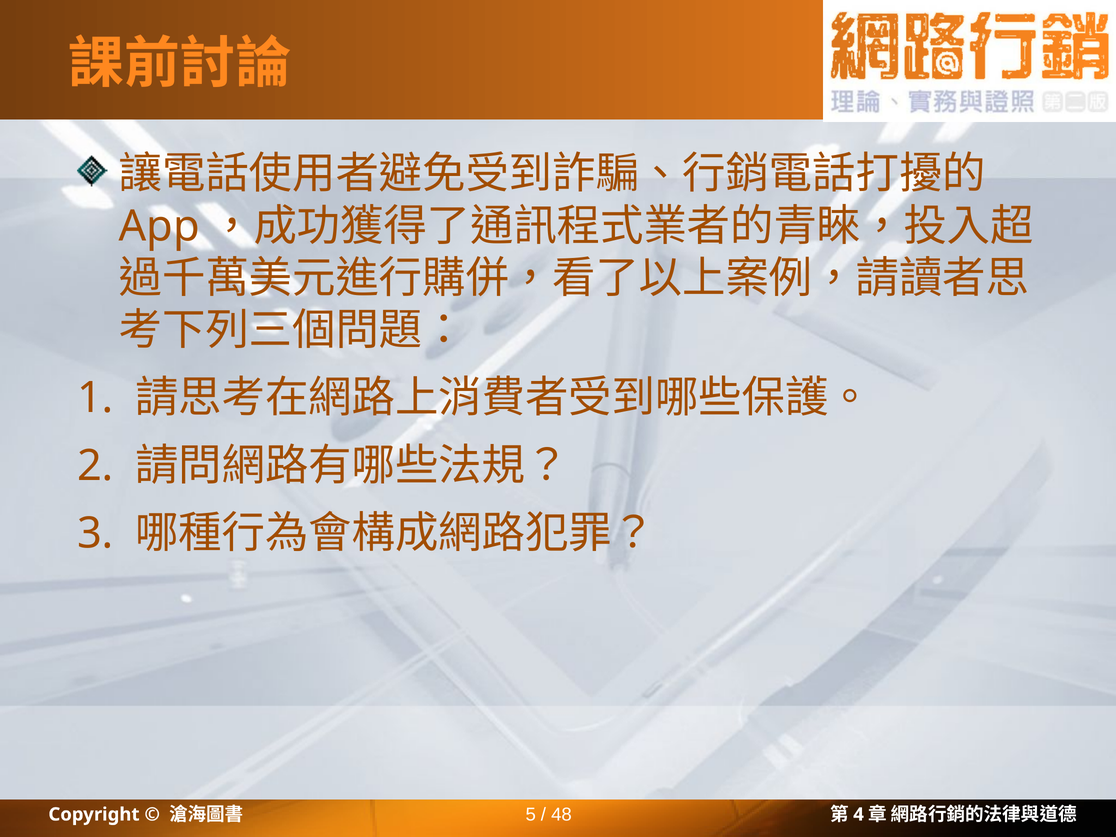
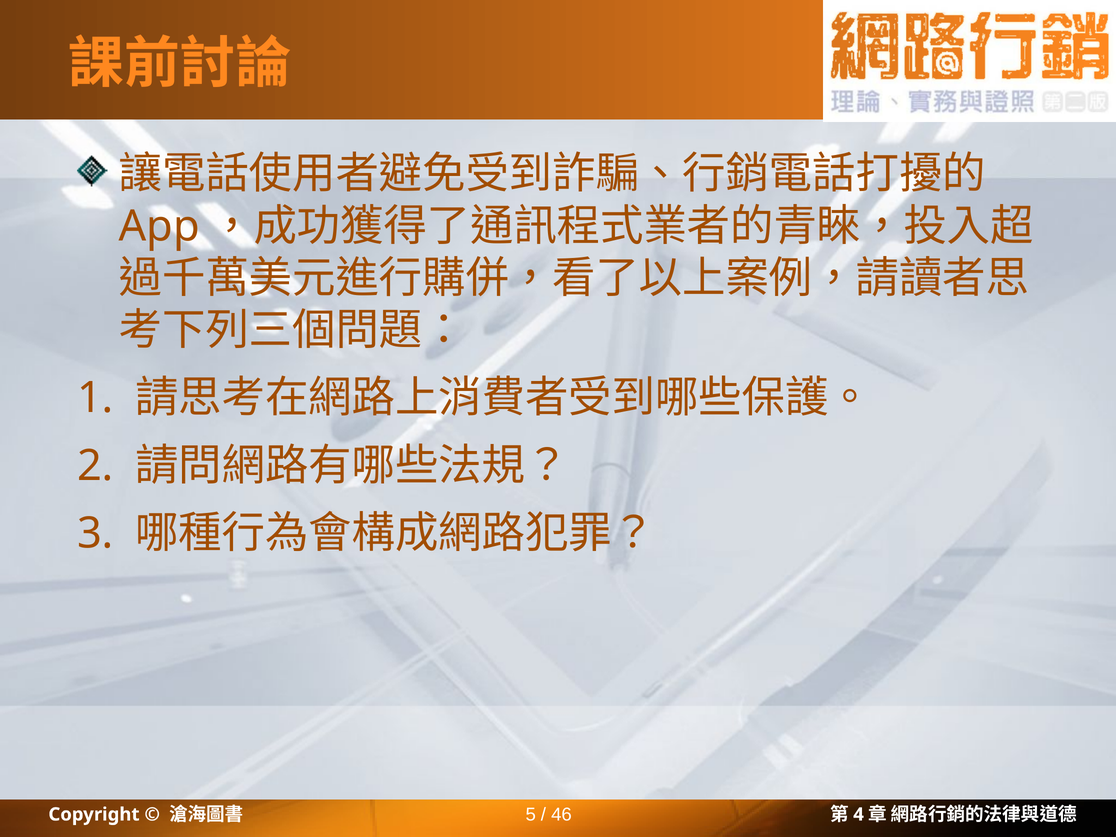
48: 48 -> 46 (561, 814)
